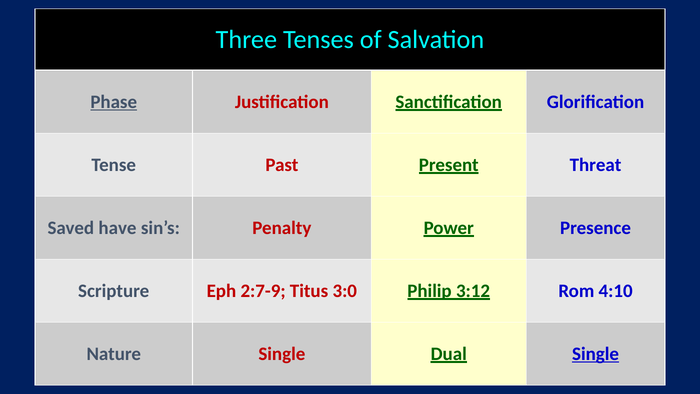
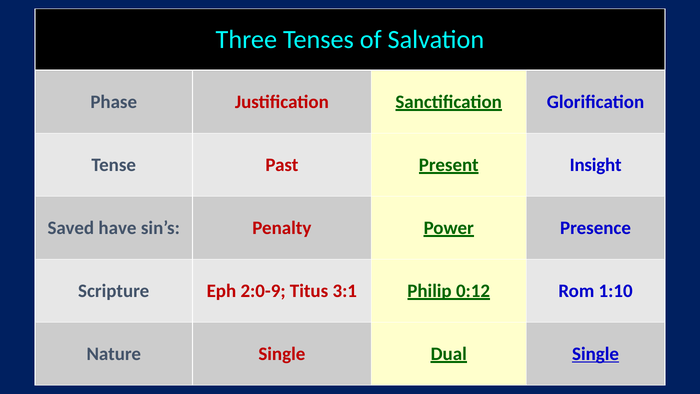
Phase underline: present -> none (114, 102)
Threat: Threat -> Insight (596, 165)
2:7-9: 2:7-9 -> 2:0-9 (263, 291)
3:0: 3:0 -> 3:1 (345, 291)
3:12: 3:12 -> 0:12 (473, 291)
4:10: 4:10 -> 1:10 (616, 291)
